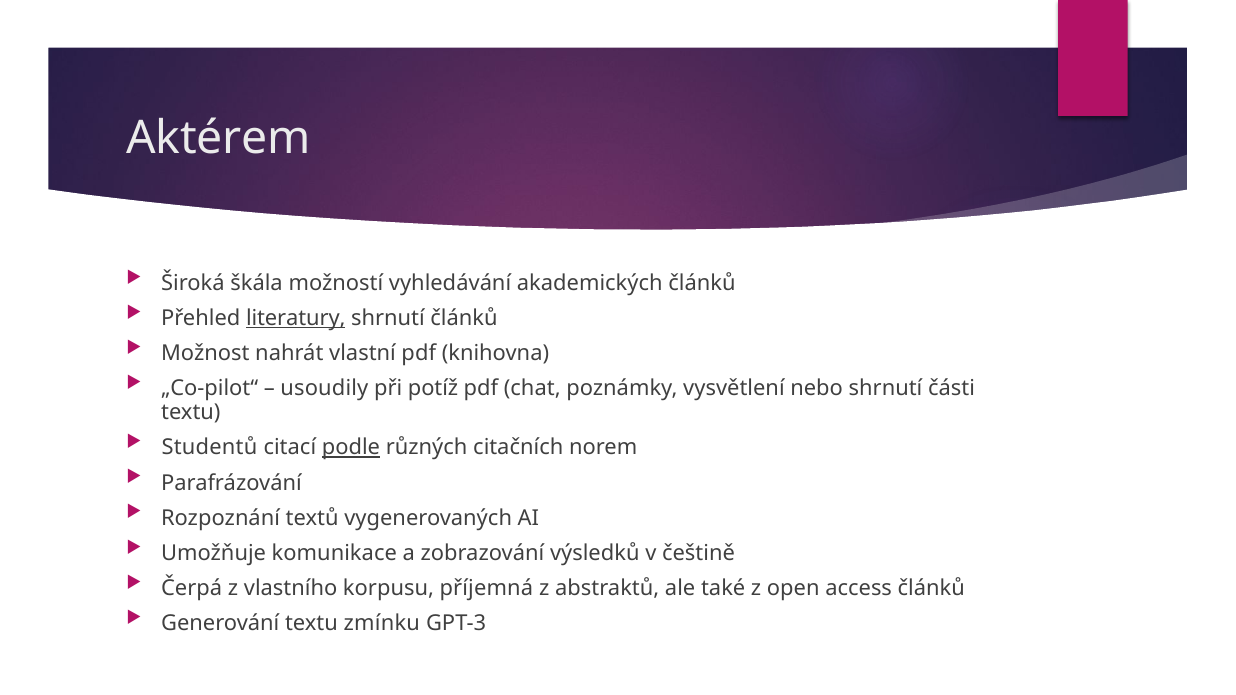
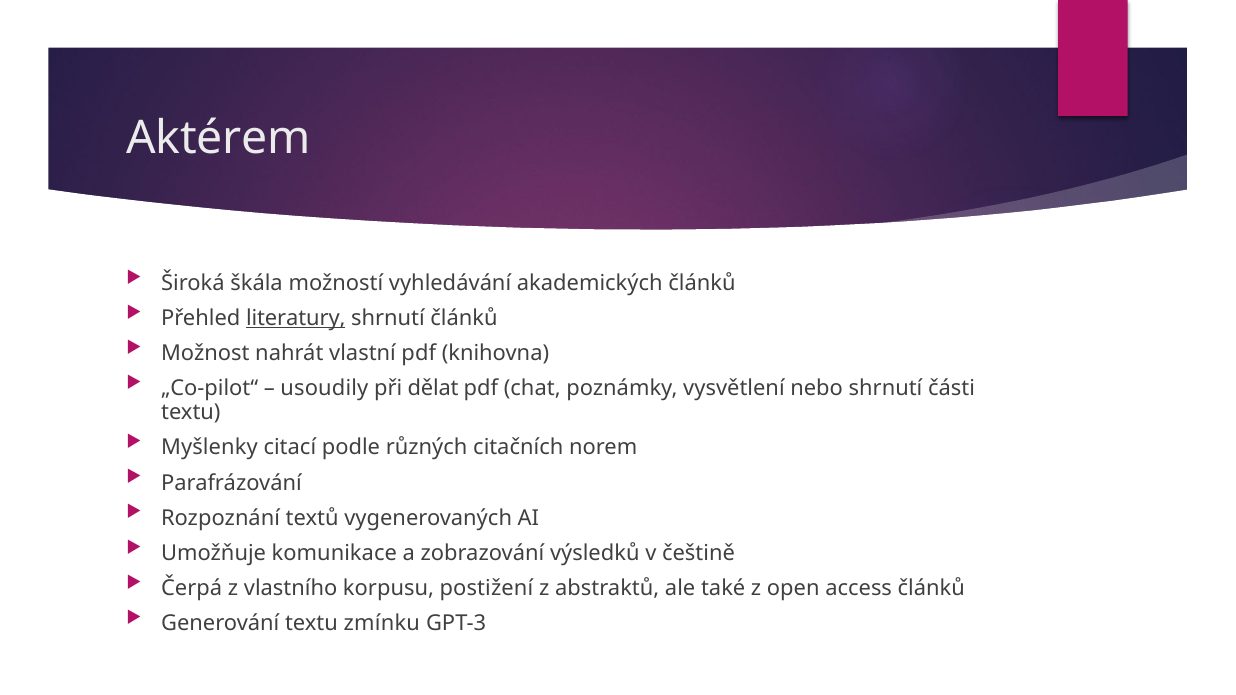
potíž: potíž -> dělat (433, 389)
Studentů: Studentů -> Myšlenky (209, 448)
podle underline: present -> none (351, 448)
příjemná: příjemná -> postižení (486, 589)
